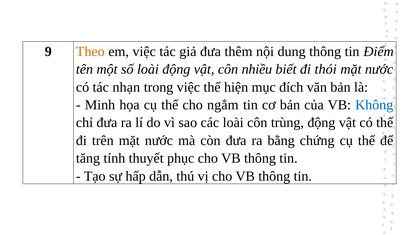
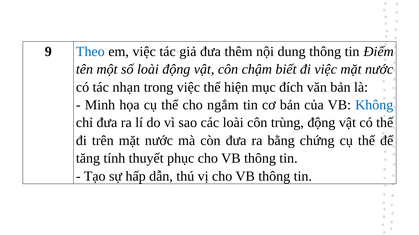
Theo colour: orange -> blue (90, 52)
nhiều: nhiều -> chậm (257, 70)
đi thói: thói -> việc (326, 70)
